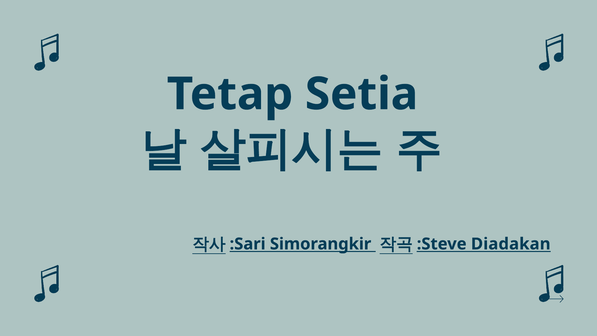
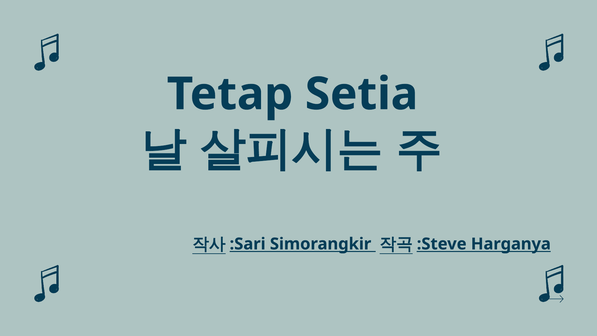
Diadakan: Diadakan -> Harganya (511, 244)
